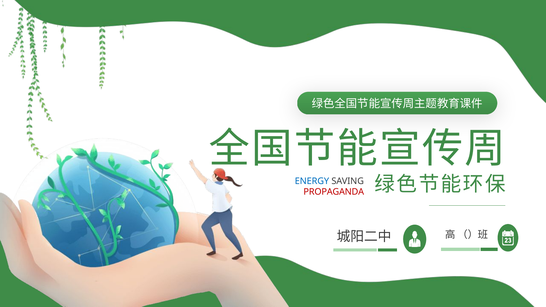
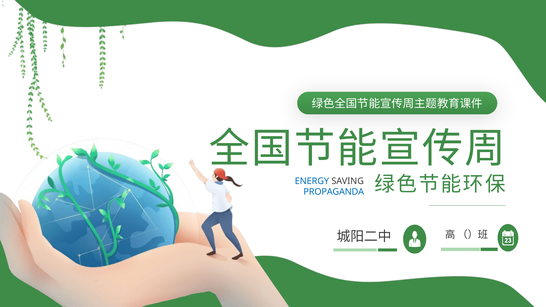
PROPAGANDA colour: red -> blue (334, 192)
